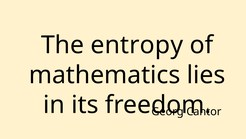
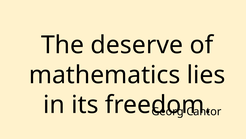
entropy: entropy -> deserve (137, 45)
